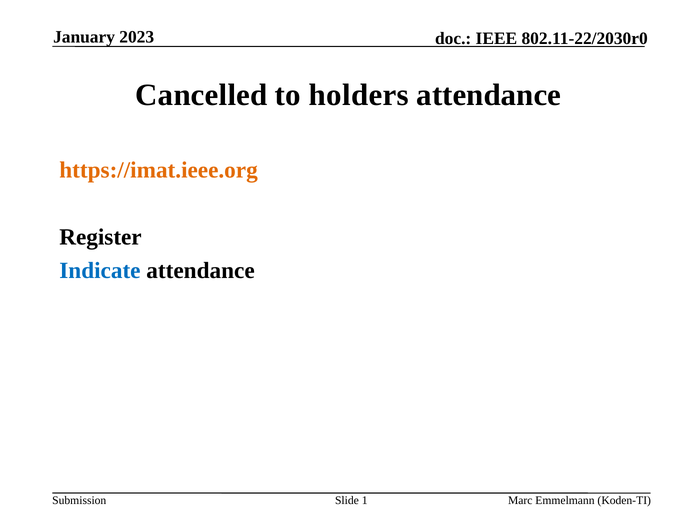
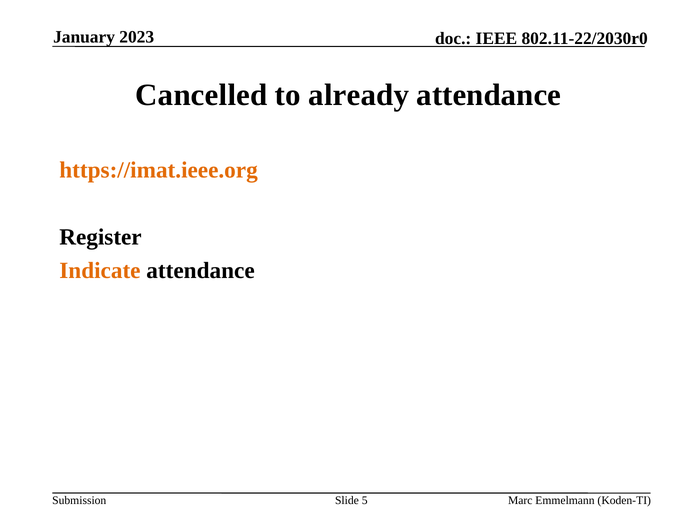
holders: holders -> already (359, 95)
Indicate colour: blue -> orange (100, 271)
1: 1 -> 5 (365, 501)
